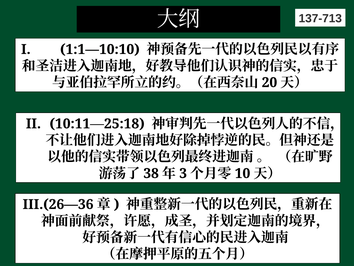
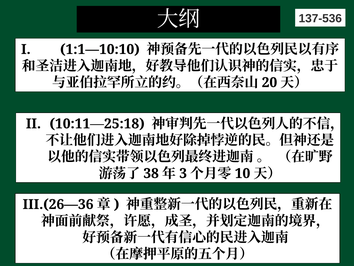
137-713: 137-713 -> 137-536 (320, 18)
